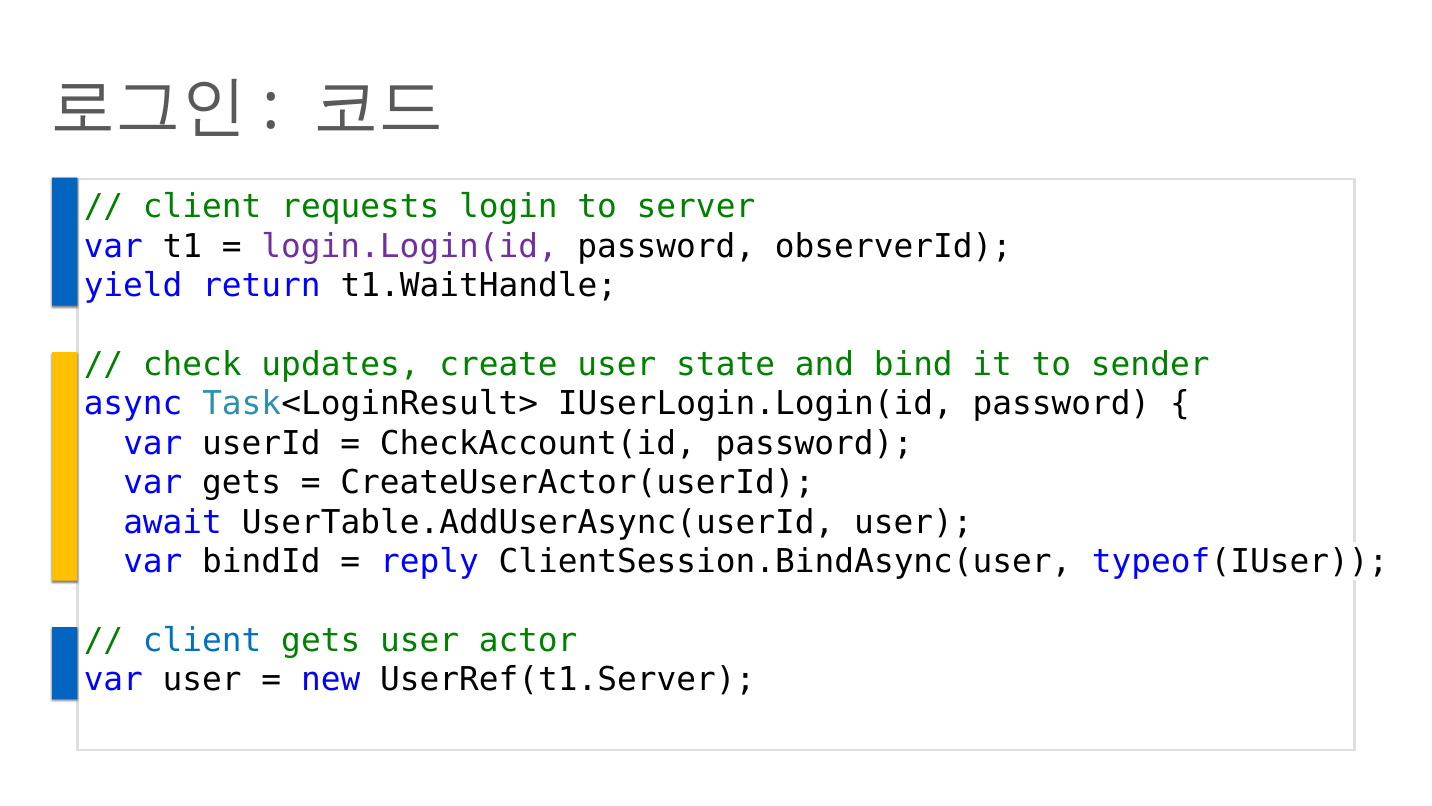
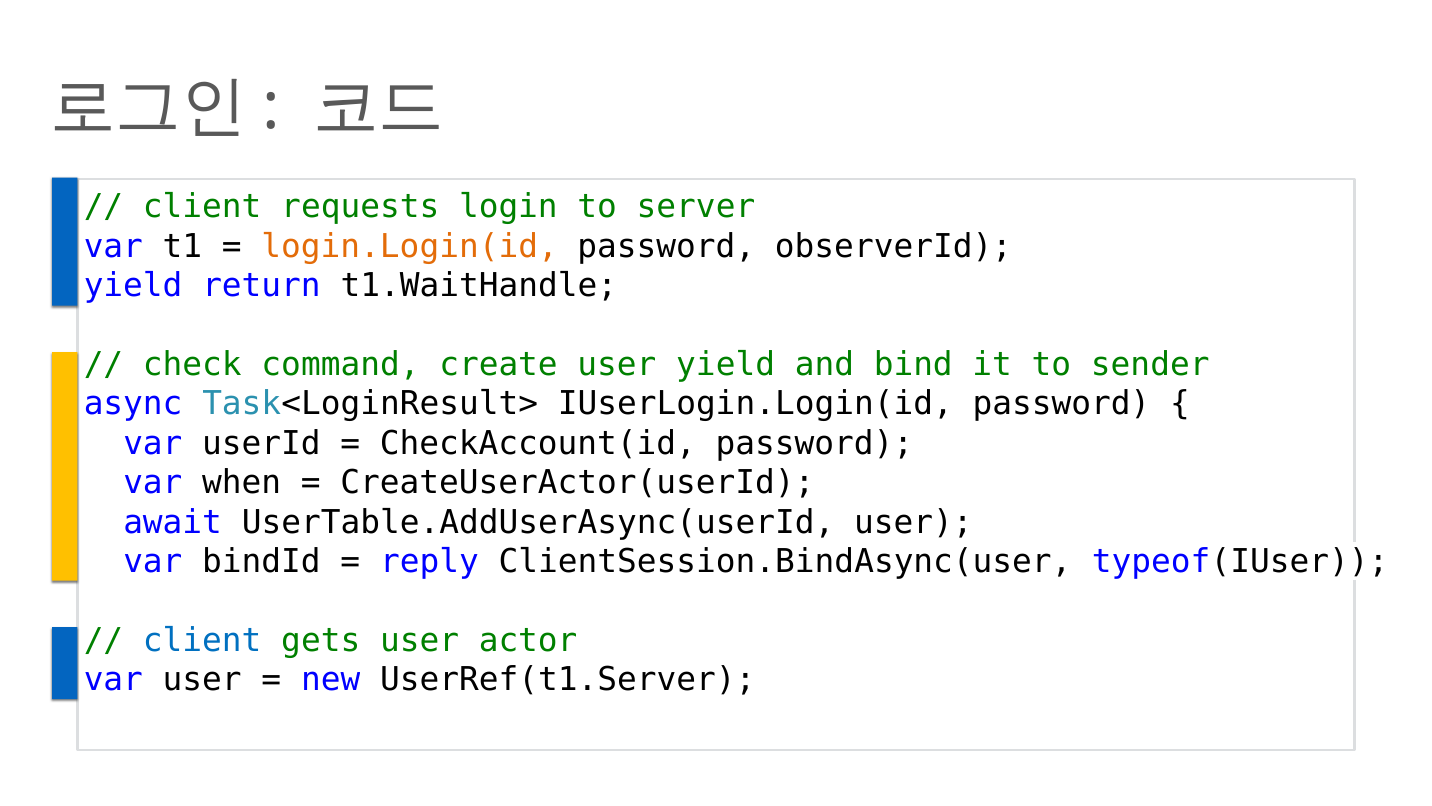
login.Login(id colour: purple -> orange (410, 246)
updates: updates -> command (341, 364)
user state: state -> yield (726, 364)
var gets: gets -> when (242, 482)
